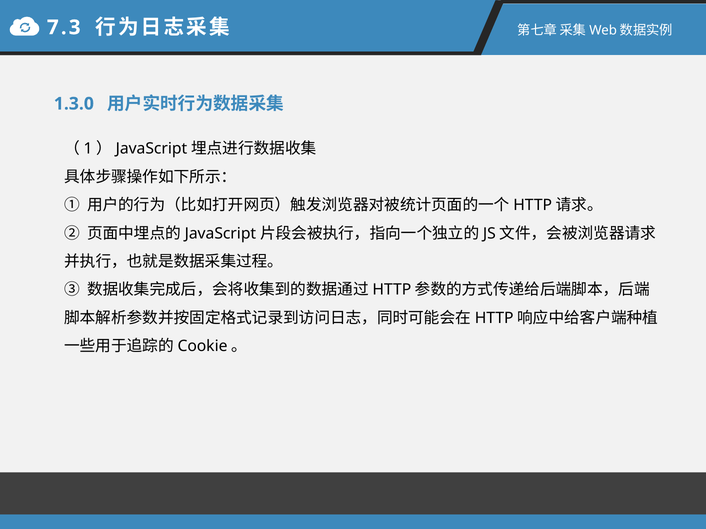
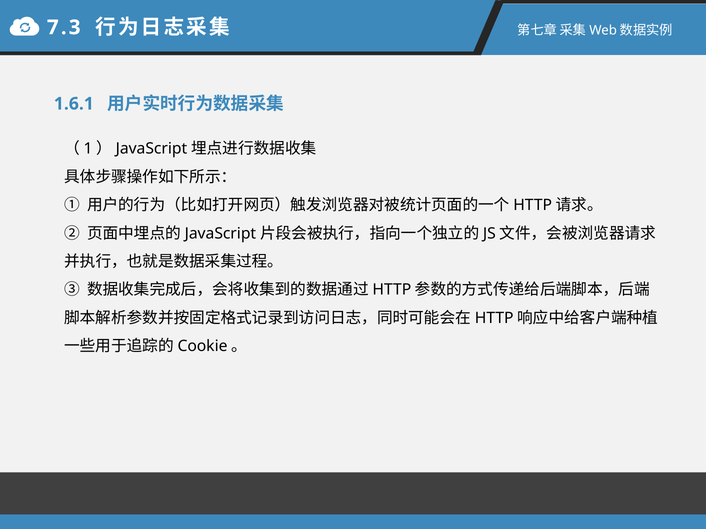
1.3.0: 1.3.0 -> 1.6.1 (74, 104)
